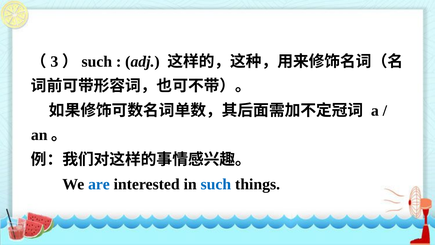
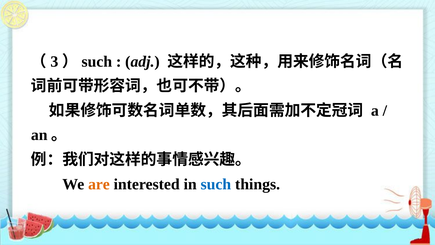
are colour: blue -> orange (99, 184)
